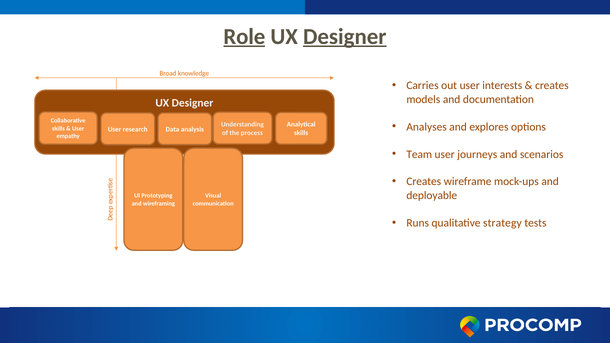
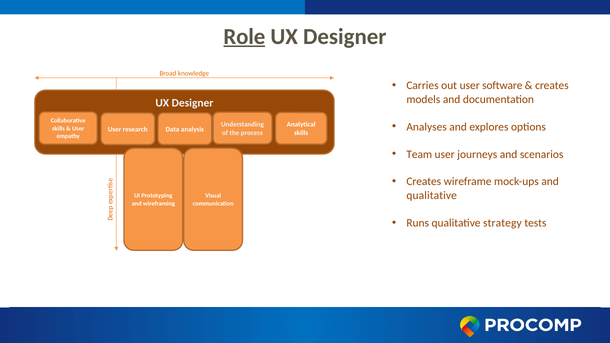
Designer underline: present -> none (345, 37)
interests: interests -> software (502, 86)
deployable: deployable -> qualitative (432, 196)
